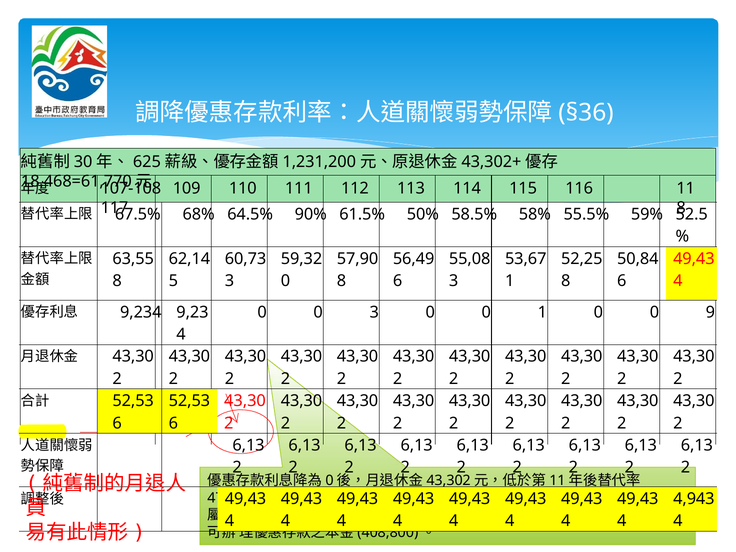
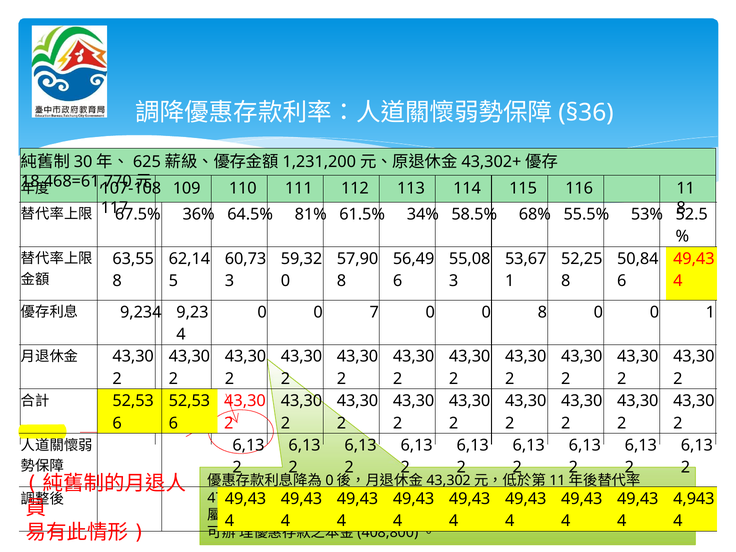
68%: 68% -> 36% (199, 214)
90%: 90% -> 81% (311, 214)
50%: 50% -> 34% (423, 214)
58%: 58% -> 68% (535, 214)
59%: 59% -> 53% (647, 214)
0 3: 3 -> 7 (374, 312)
0 1: 1 -> 8 (542, 312)
0 9: 9 -> 1 (710, 312)
